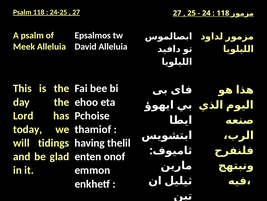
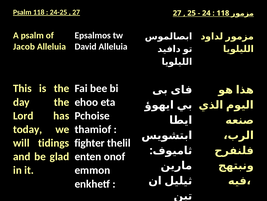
Meek: Meek -> Jacob (24, 47)
having: having -> fighter (90, 143)
